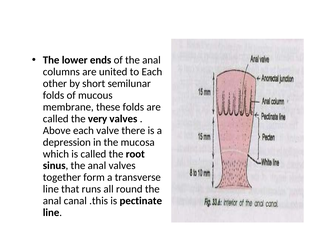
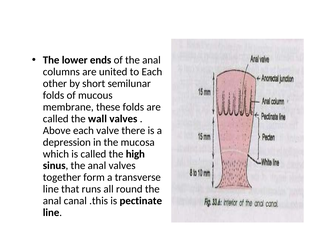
very: very -> wall (97, 119)
root: root -> high (135, 154)
